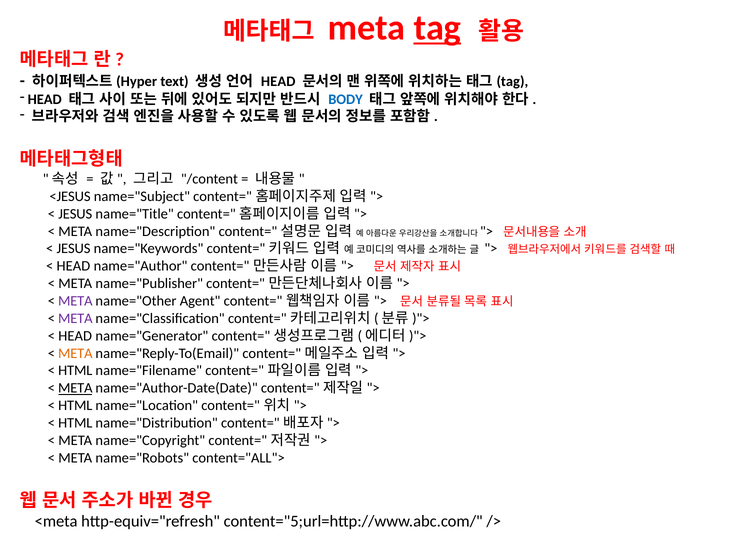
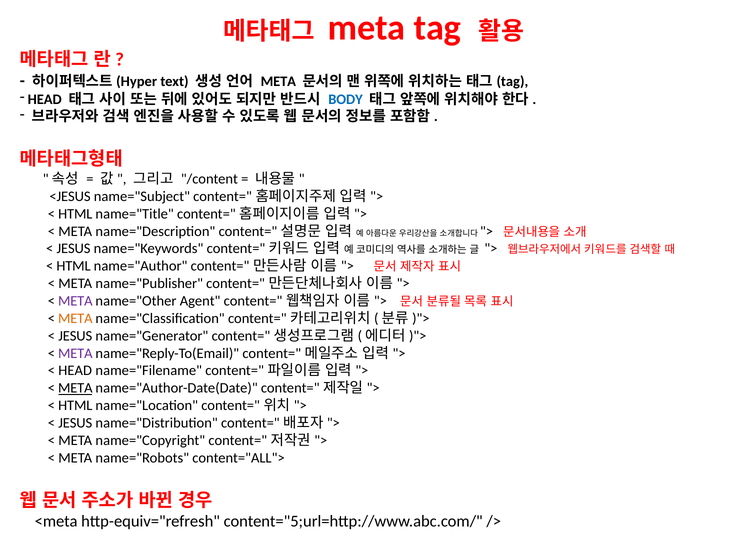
tag underline: present -> none (437, 28)
HEAD: HEAD -> META (278, 81)
JESUS: JESUS -> HTML (75, 214)
HEAD: HEAD -> HTML (74, 266)
META colour: purple -> orange (75, 319)
HEAD: HEAD -> JESUS (75, 336)
META colour: orange -> purple (75, 353)
HTML: HTML -> HEAD (75, 371)
HTML: HTML -> JESUS (75, 423)
